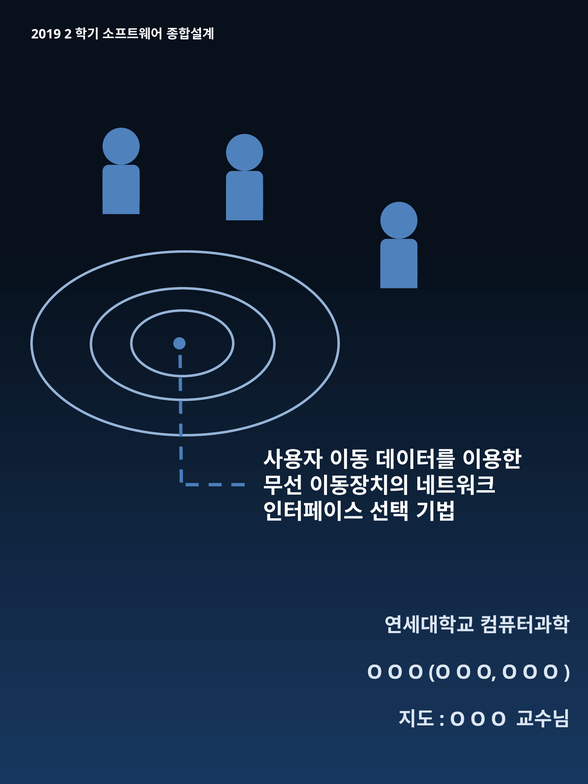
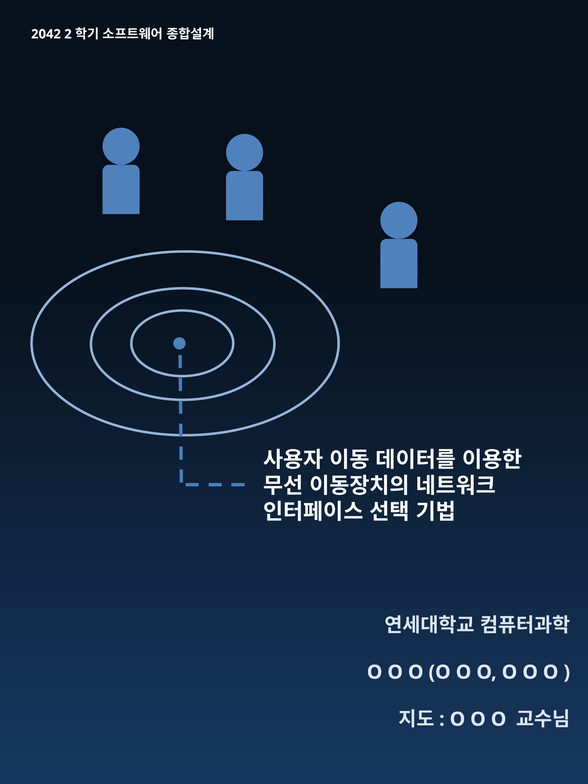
2019: 2019 -> 2042 (46, 34)
